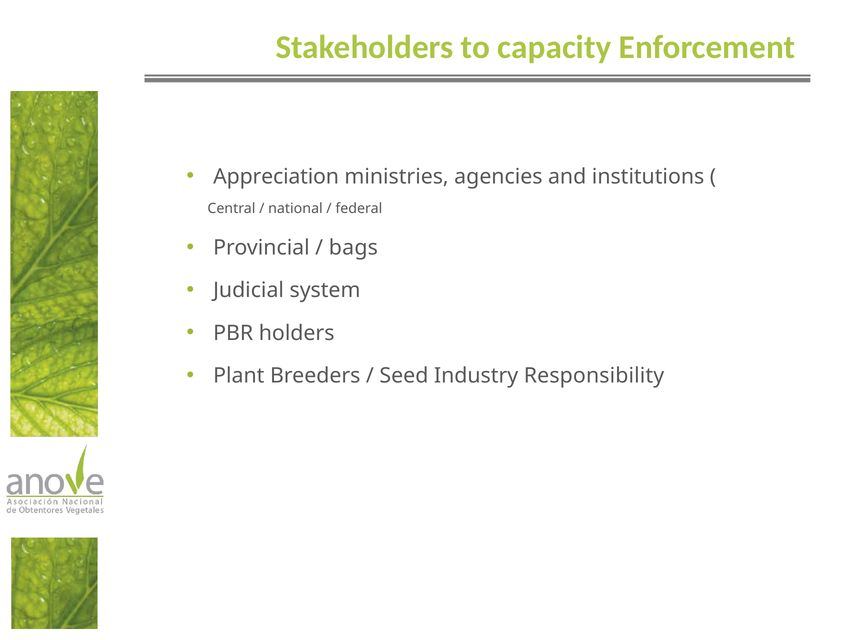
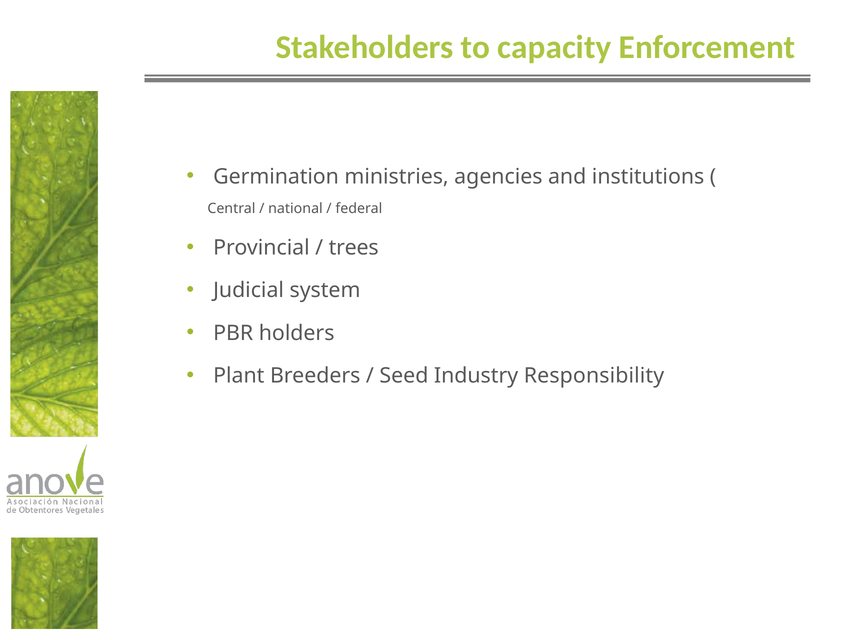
Appreciation: Appreciation -> Germination (276, 177)
bags: bags -> trees (354, 248)
